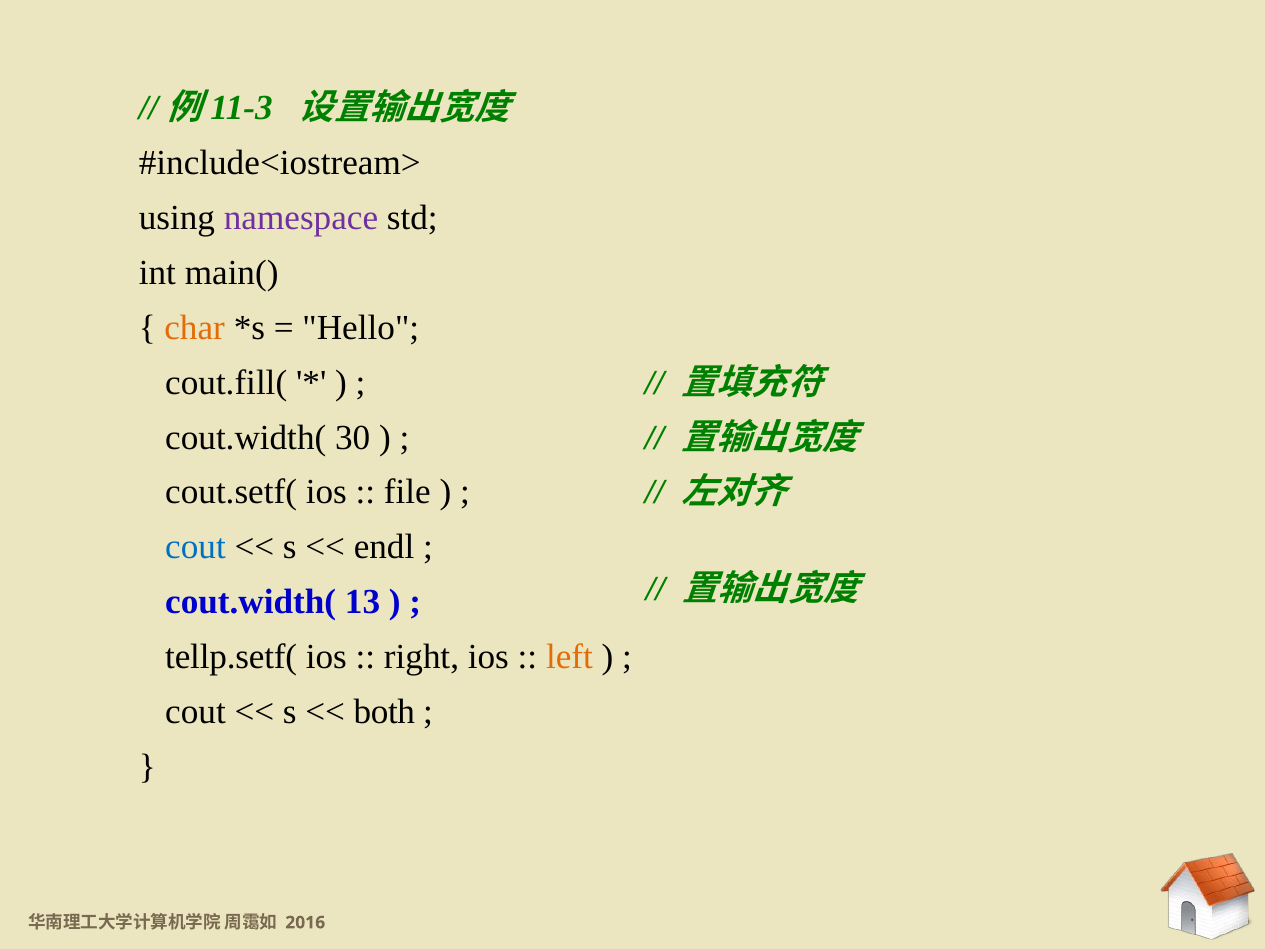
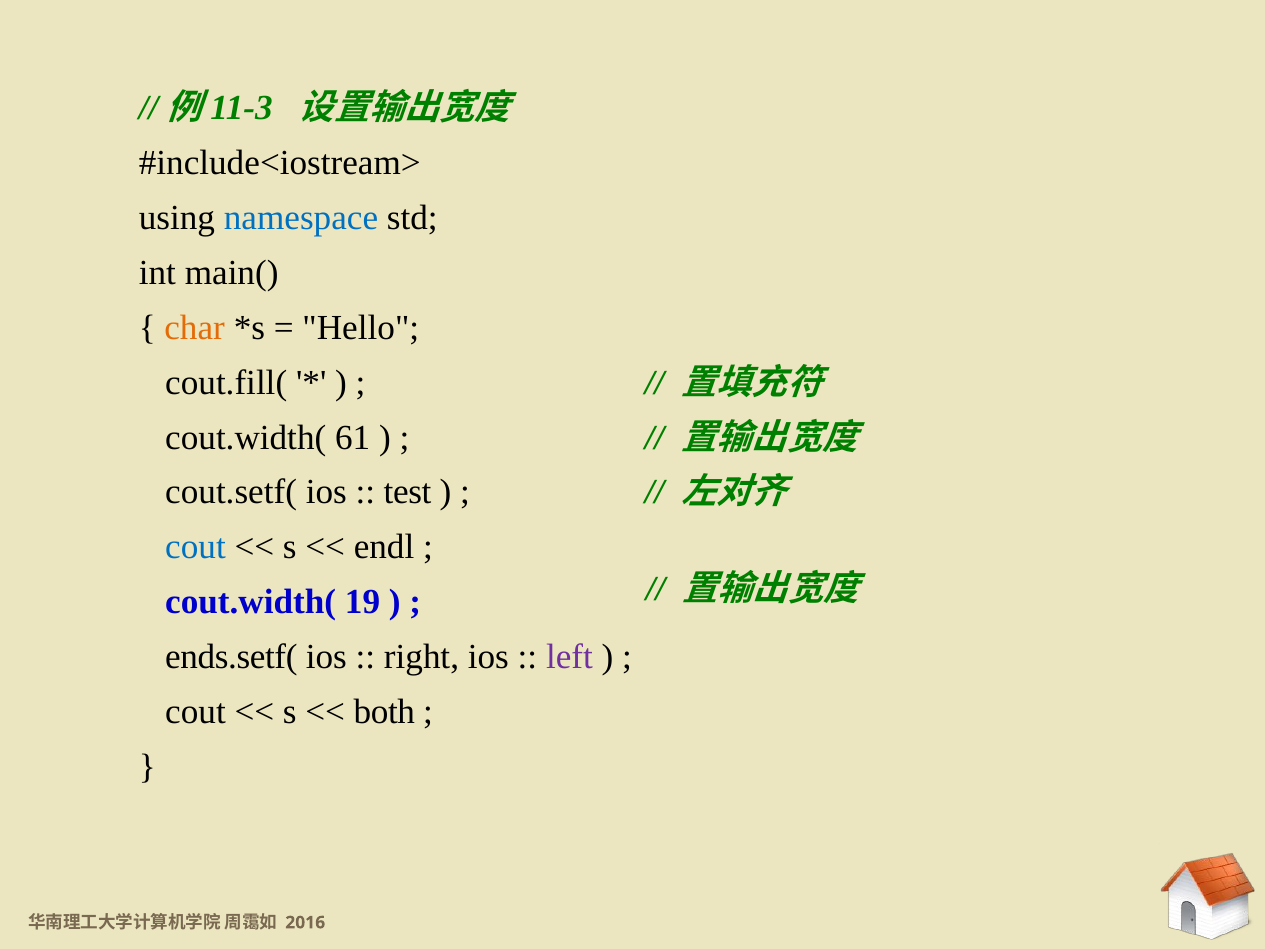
namespace colour: purple -> blue (301, 218)
30: 30 -> 61 (353, 437)
file: file -> test (407, 492)
13: 13 -> 19 (363, 602)
tellp.setf(: tellp.setf( -> ends.setf( (231, 657)
left colour: orange -> purple (570, 657)
